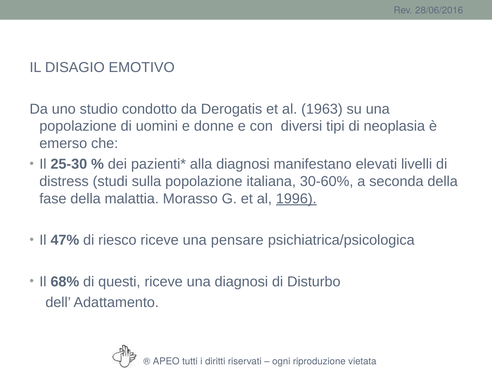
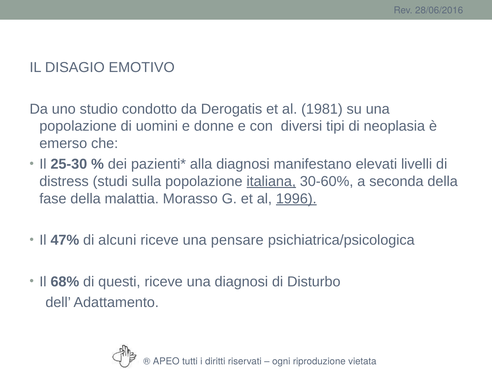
1963: 1963 -> 1981 (322, 109)
italiana underline: none -> present (271, 181)
riesco: riesco -> alcuni (117, 240)
